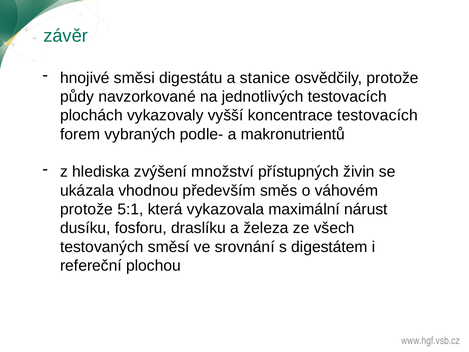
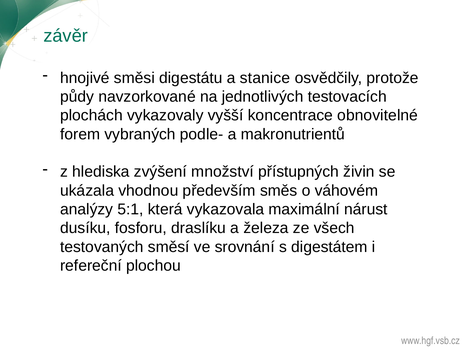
koncentrace testovacích: testovacích -> obnovitelné (378, 115)
protože: protože -> analýzy (87, 209)
